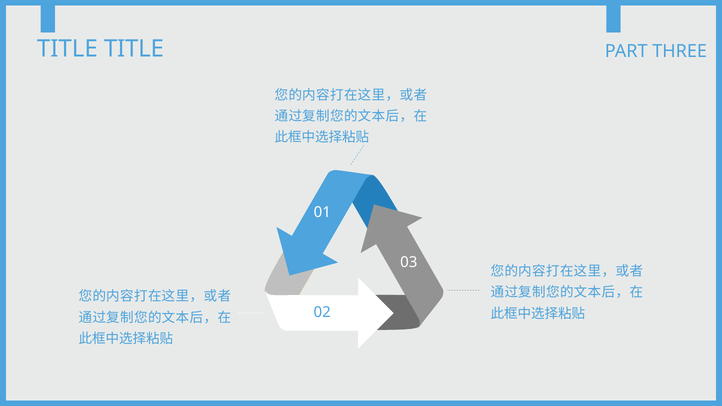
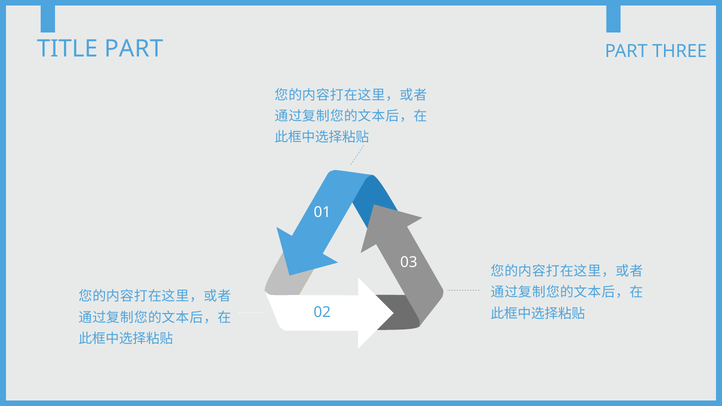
TITLE TITLE: TITLE -> PART (134, 49)
